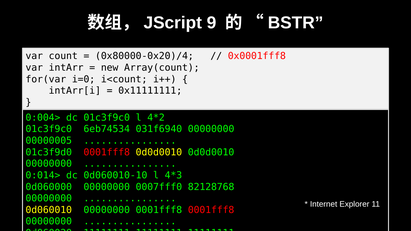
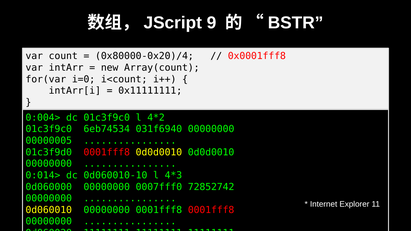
82128768: 82128768 -> 72852742 (211, 187)
